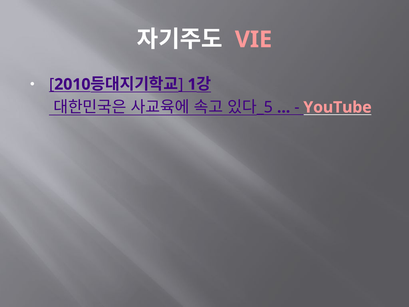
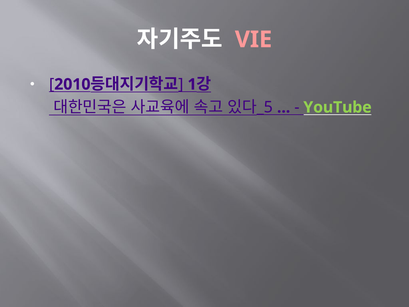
YouTube colour: pink -> light green (337, 107)
